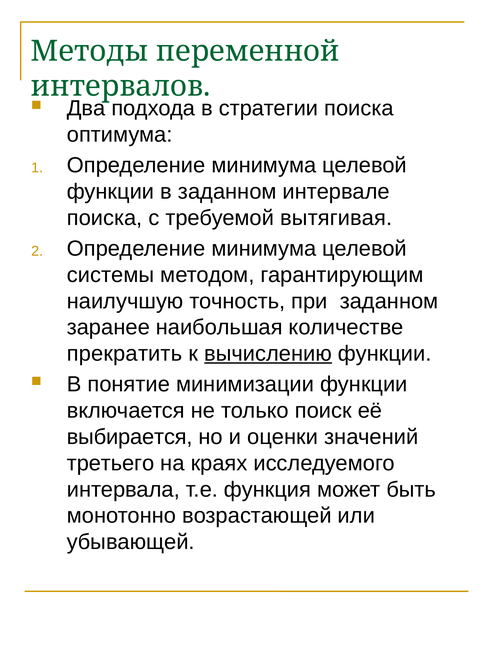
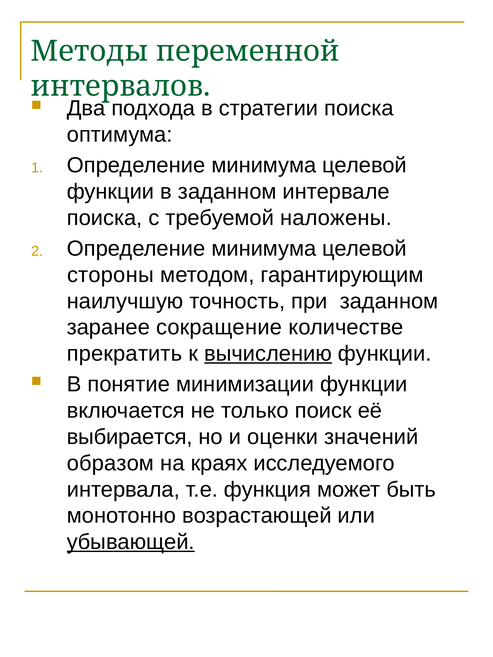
вытягивая: вытягивая -> наложены (336, 218)
системы: системы -> стороны (110, 275)
наибольшая: наибольшая -> сокращение (219, 328)
третьего: третьего -> образом (110, 463)
убывающей underline: none -> present (131, 542)
